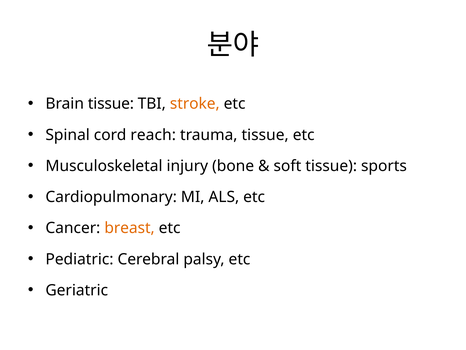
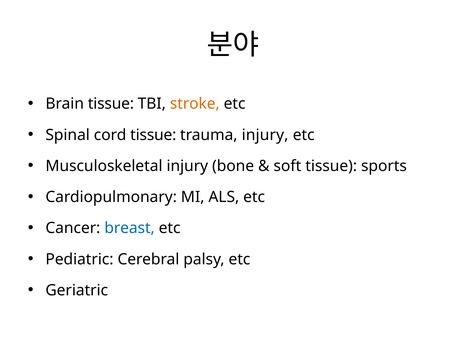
cord reach: reach -> tissue (153, 135)
trauma tissue: tissue -> injury (265, 135)
breast colour: orange -> blue (130, 228)
